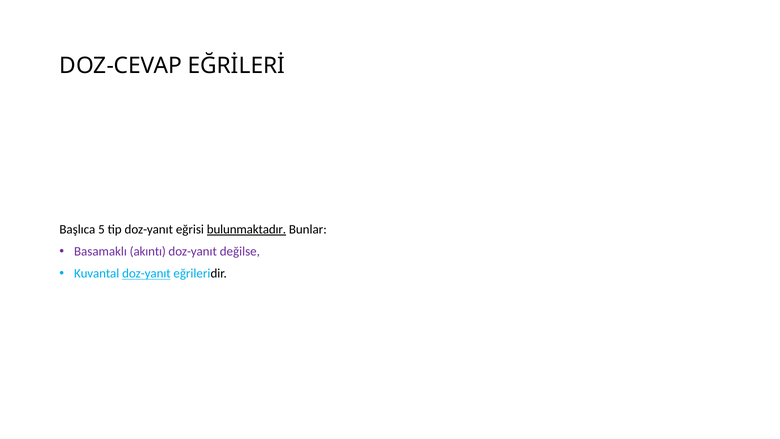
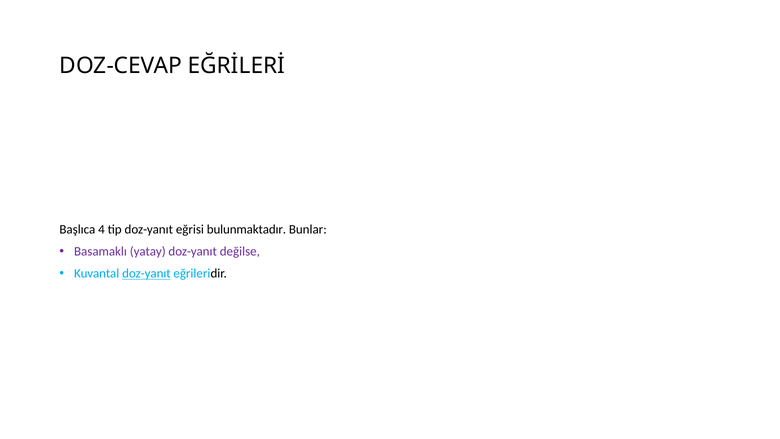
5: 5 -> 4 (101, 229)
bulunmaktadır underline: present -> none (246, 229)
akıntı: akıntı -> yatay (148, 251)
